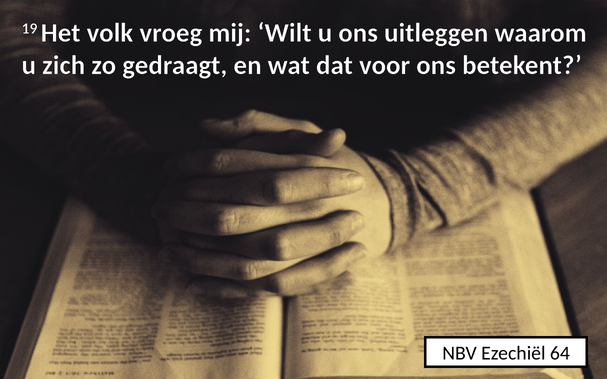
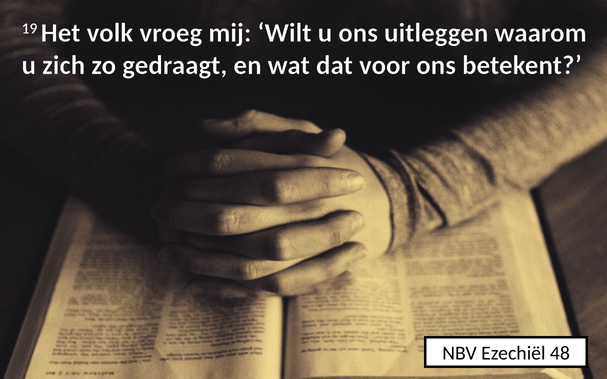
64: 64 -> 48 (560, 354)
